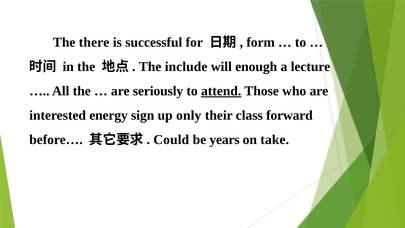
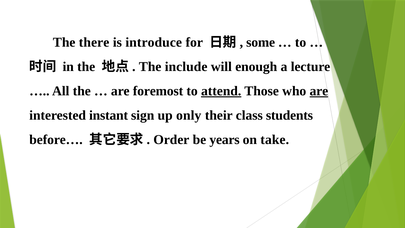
successful: successful -> introduce (154, 42)
form: form -> some (261, 42)
seriously: seriously -> foremost (158, 91)
are underline: none -> present (319, 91)
energy: energy -> instant (109, 115)
forward: forward -> students (289, 115)
Could: Could -> Order (171, 139)
